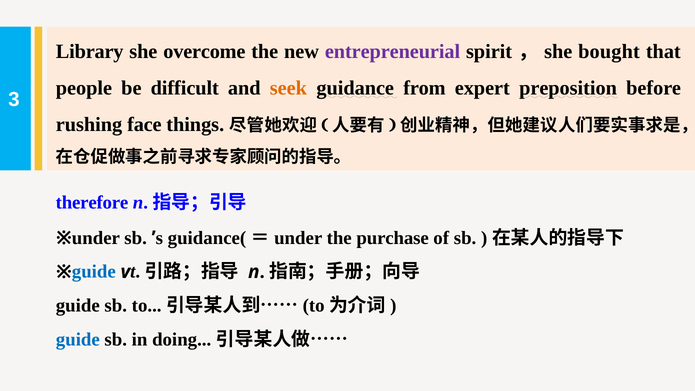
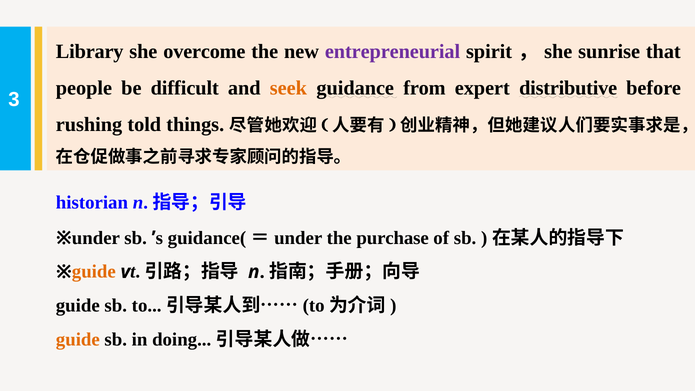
bought: bought -> sunrise (609, 51)
preposition: preposition -> distributive (568, 88)
face: face -> told (144, 124)
therefore: therefore -> historian (92, 203)
guide colour: blue -> orange (94, 272)
guide colour: blue -> orange (78, 339)
